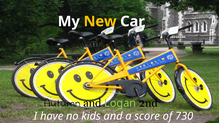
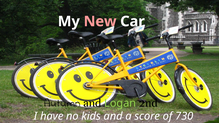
New colour: yellow -> pink (100, 21)
